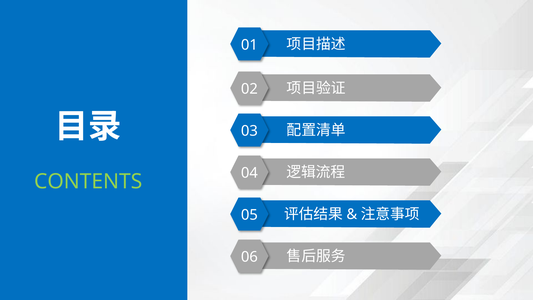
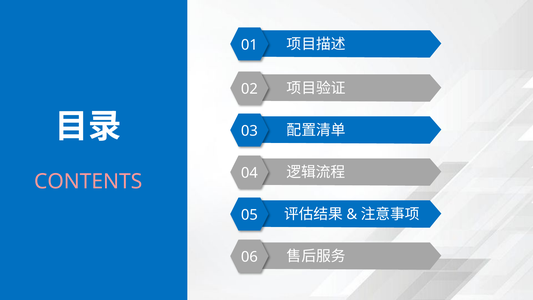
CONTENTS colour: light green -> pink (88, 181)
